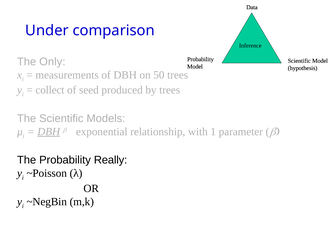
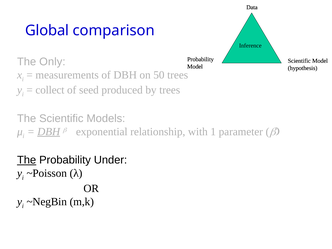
Under: Under -> Global (47, 31)
The underline: none -> present (27, 160)
Really: Really -> Under (111, 160)
